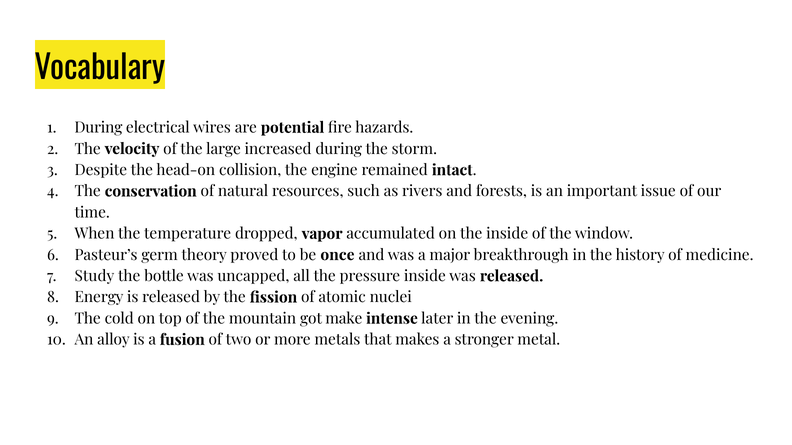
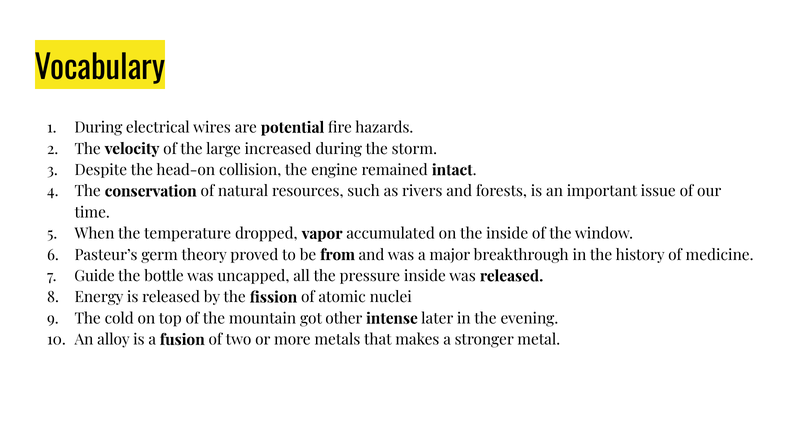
once: once -> from (338, 255)
Study: Study -> Guide (95, 277)
make: make -> other (344, 319)
